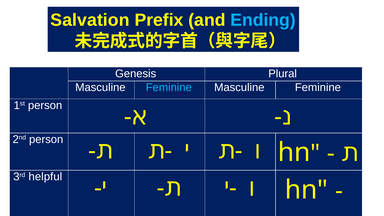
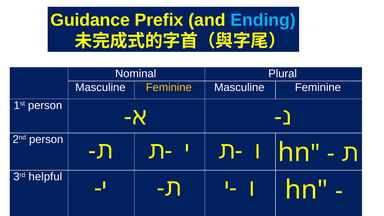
Salvation: Salvation -> Guidance (90, 20)
Genesis: Genesis -> Nominal (136, 74)
Feminine colour: light blue -> yellow (169, 87)
